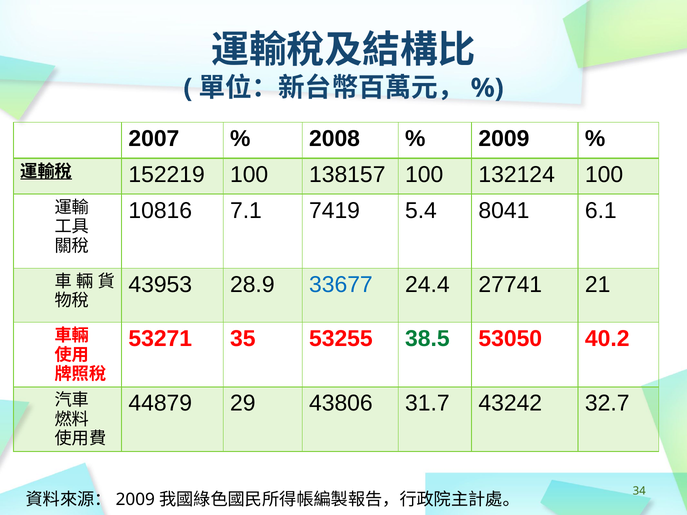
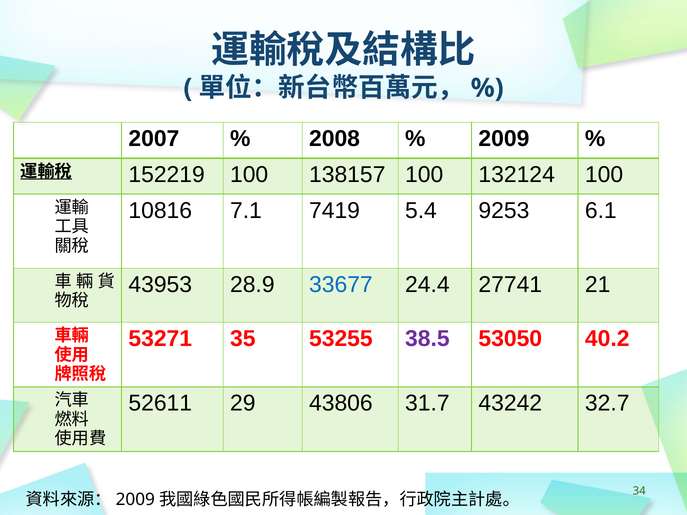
8041: 8041 -> 9253 (504, 211)
38.5 colour: green -> purple (427, 339)
44879: 44879 -> 52611 (160, 404)
